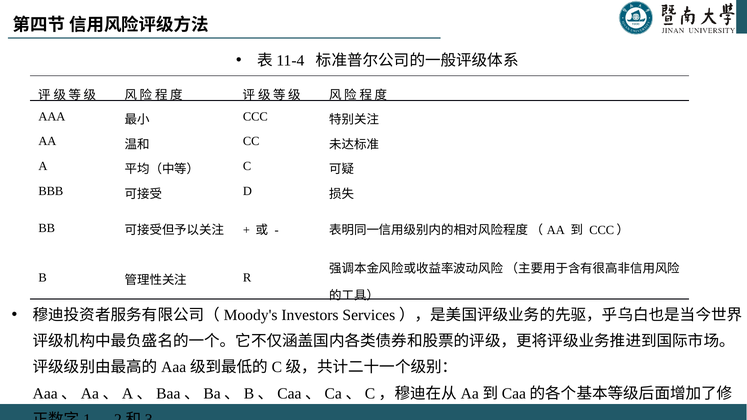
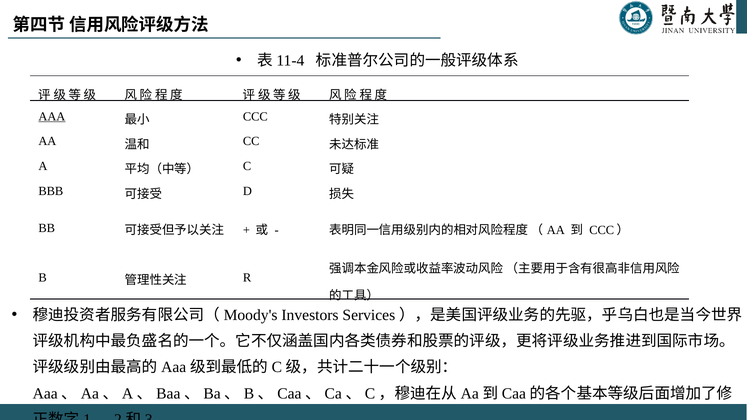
AAA underline: none -> present (52, 117)
